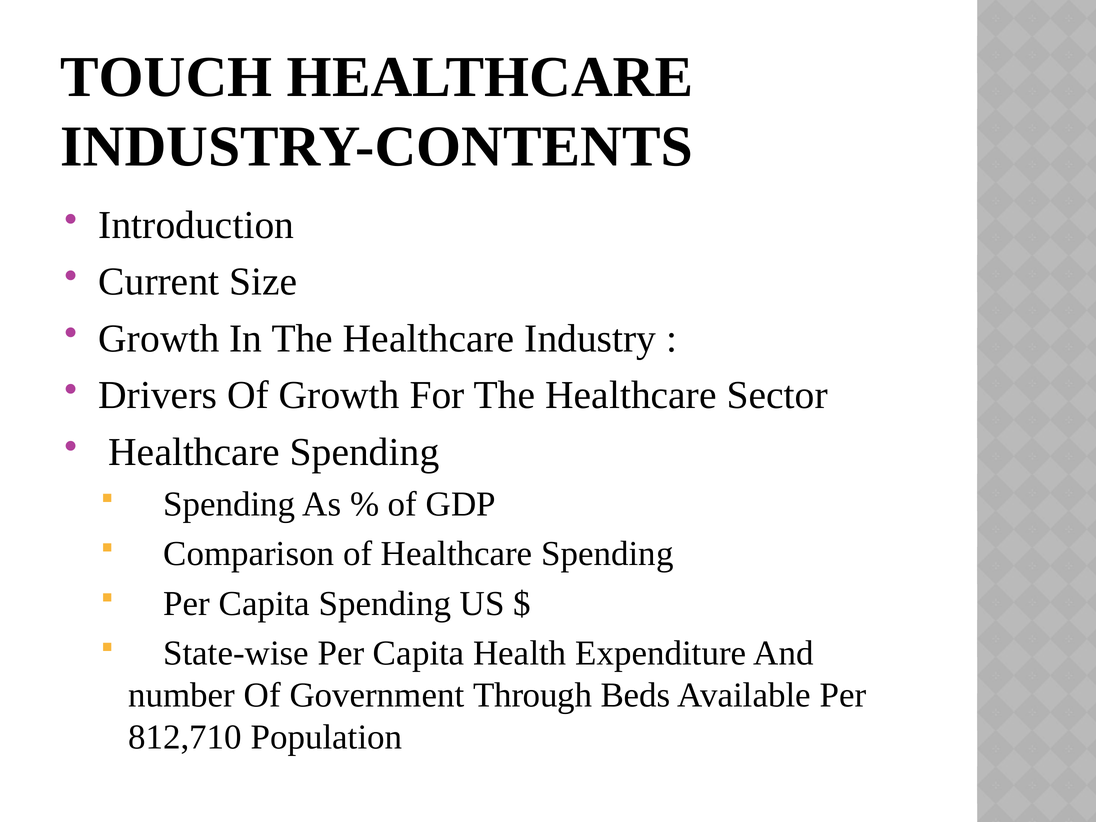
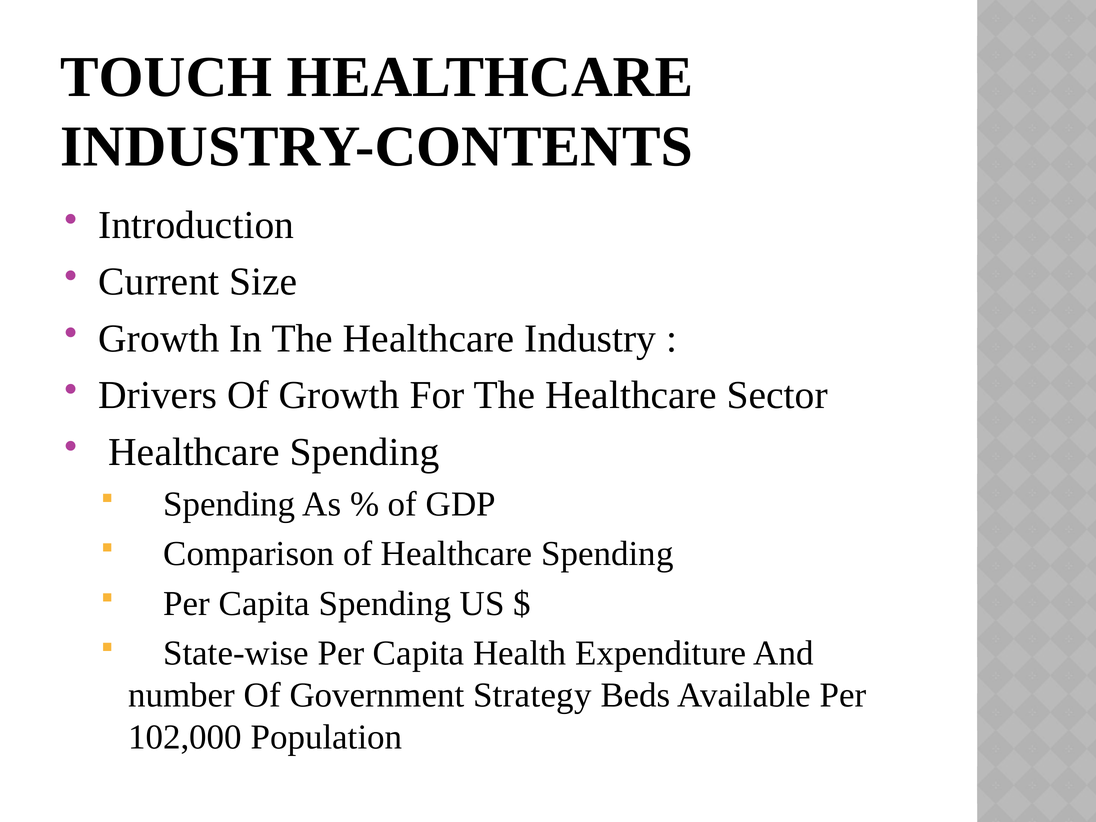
Through: Through -> Strategy (532, 695)
812,710: 812,710 -> 102,000 (185, 737)
